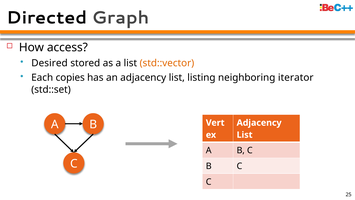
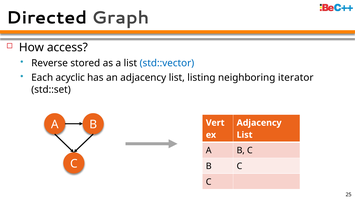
Desired: Desired -> Reverse (50, 63)
std::vector colour: orange -> blue (167, 63)
copies: copies -> acyclic (70, 78)
